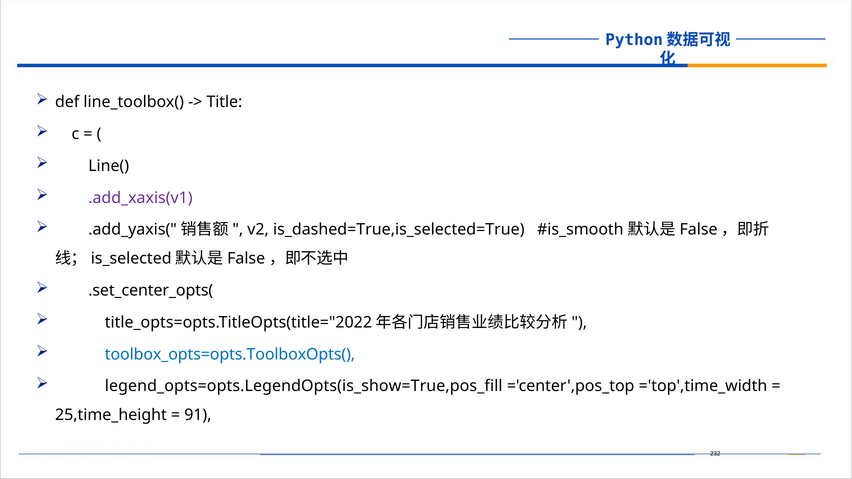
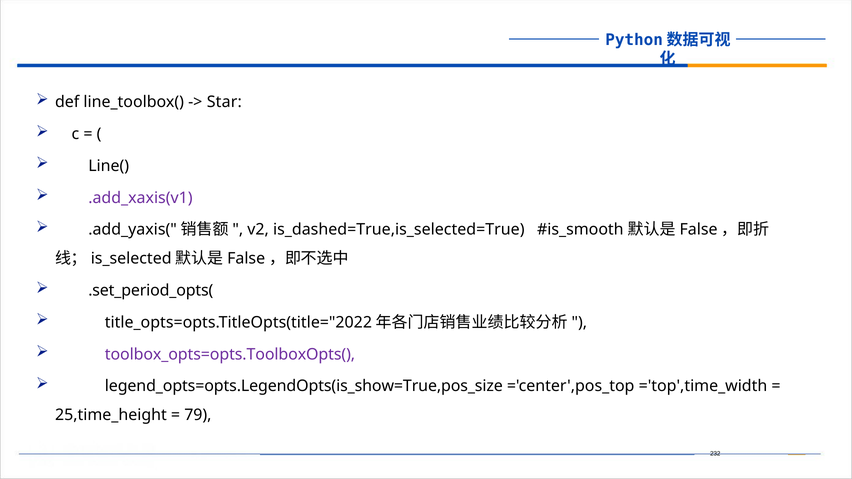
Title: Title -> Star (224, 102)
.set_center_opts(: .set_center_opts( -> .set_period_opts( (151, 291)
toolbox_opts=opts.ToolboxOpts( colour: blue -> purple (230, 354)
legend_opts=opts.LegendOpts(is_show=True,pos_fill: legend_opts=opts.LegendOpts(is_show=True,pos_fill -> legend_opts=opts.LegendOpts(is_show=True,pos_size (304, 386)
91: 91 -> 79 (198, 415)
